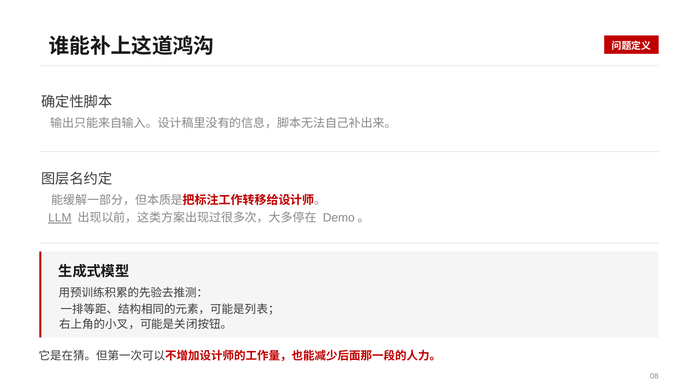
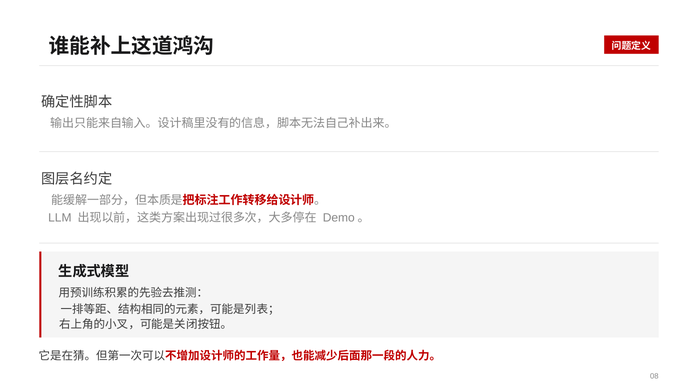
LLM underline: present -> none (60, 218)
